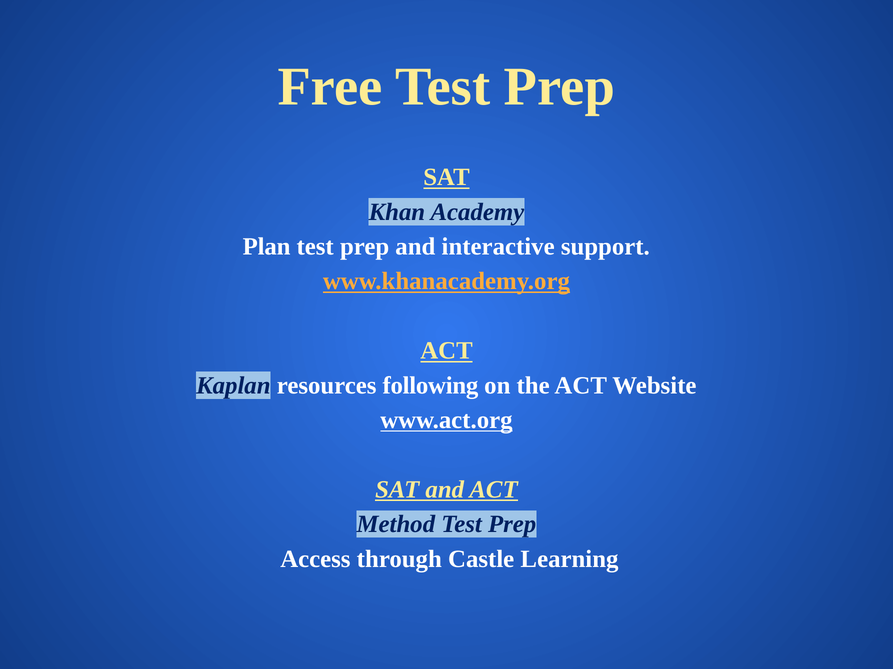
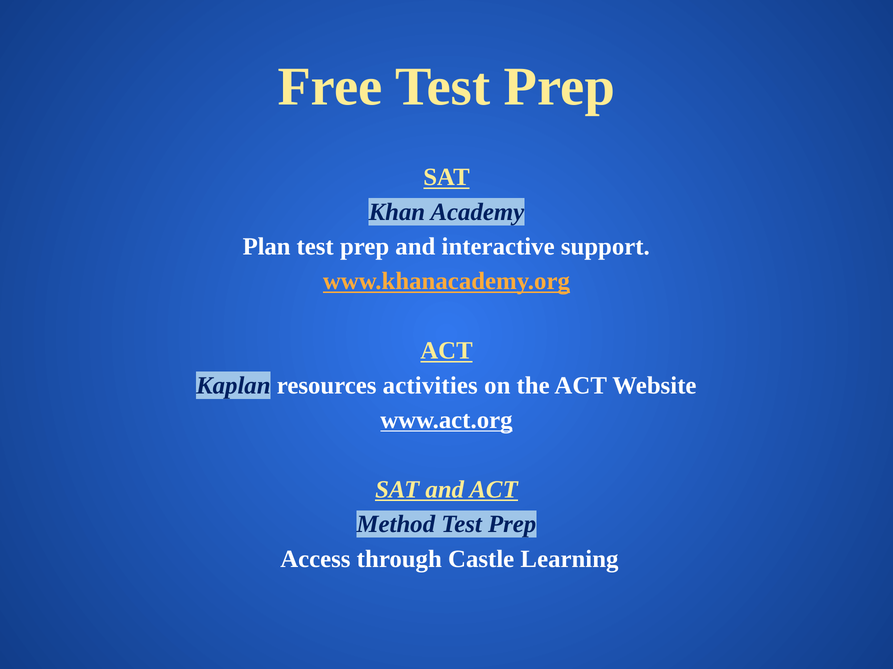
following: following -> activities (430, 386)
